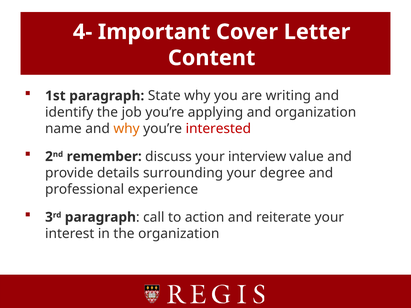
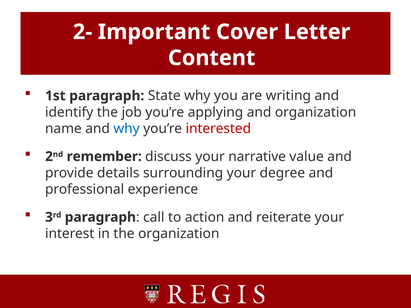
4-: 4- -> 2- (83, 32)
why colour: orange -> blue (127, 129)
interview: interview -> narrative (257, 157)
